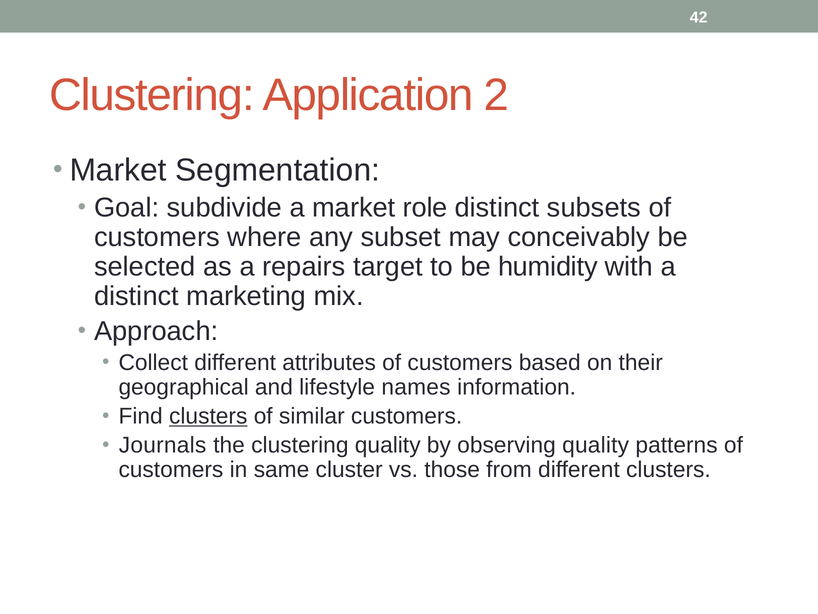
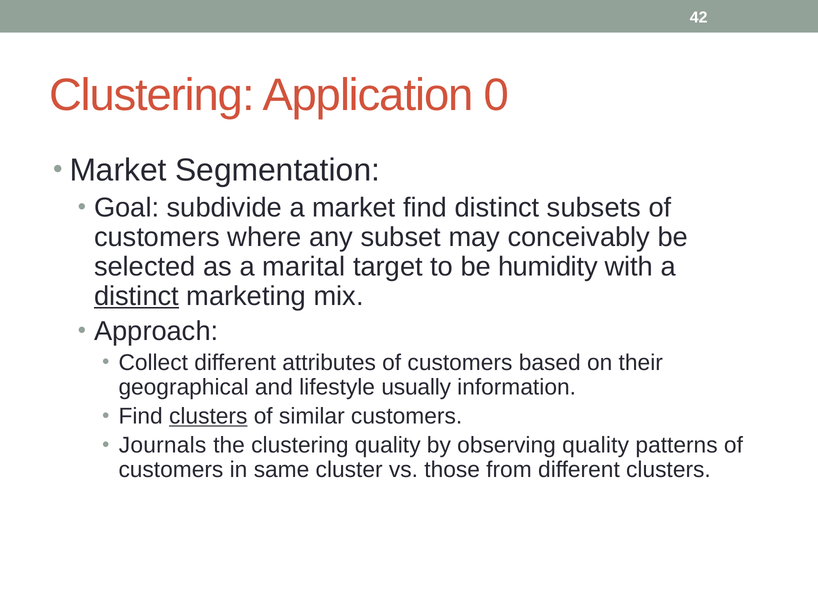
2: 2 -> 0 (496, 95)
market role: role -> find (425, 208)
repairs: repairs -> marital (304, 266)
distinct underline: none -> present (136, 296)
names: names -> usually (416, 387)
